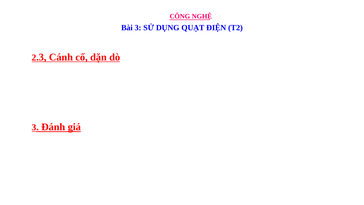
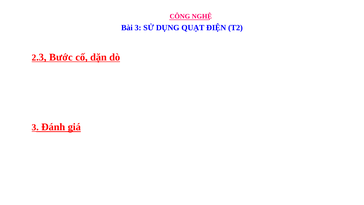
Cánh: Cánh -> Bước (61, 57)
